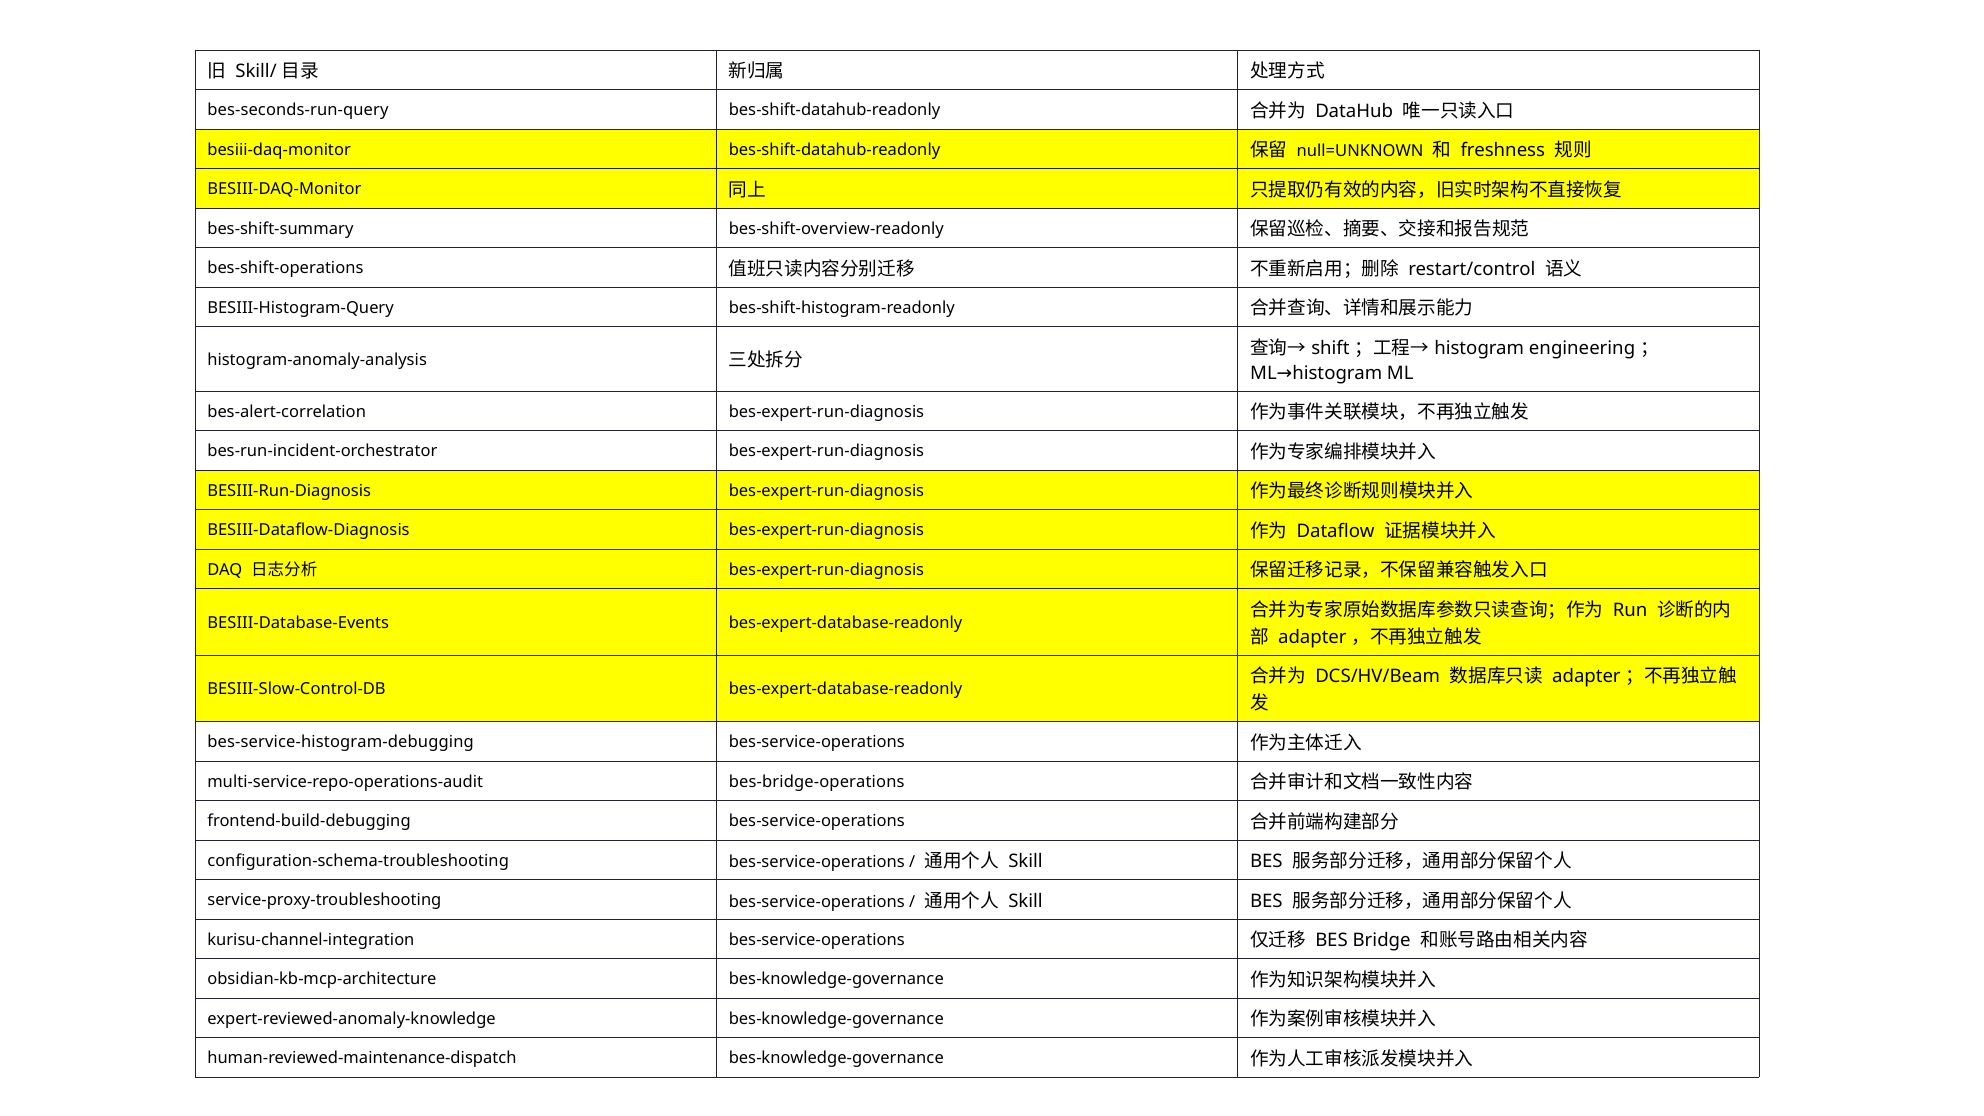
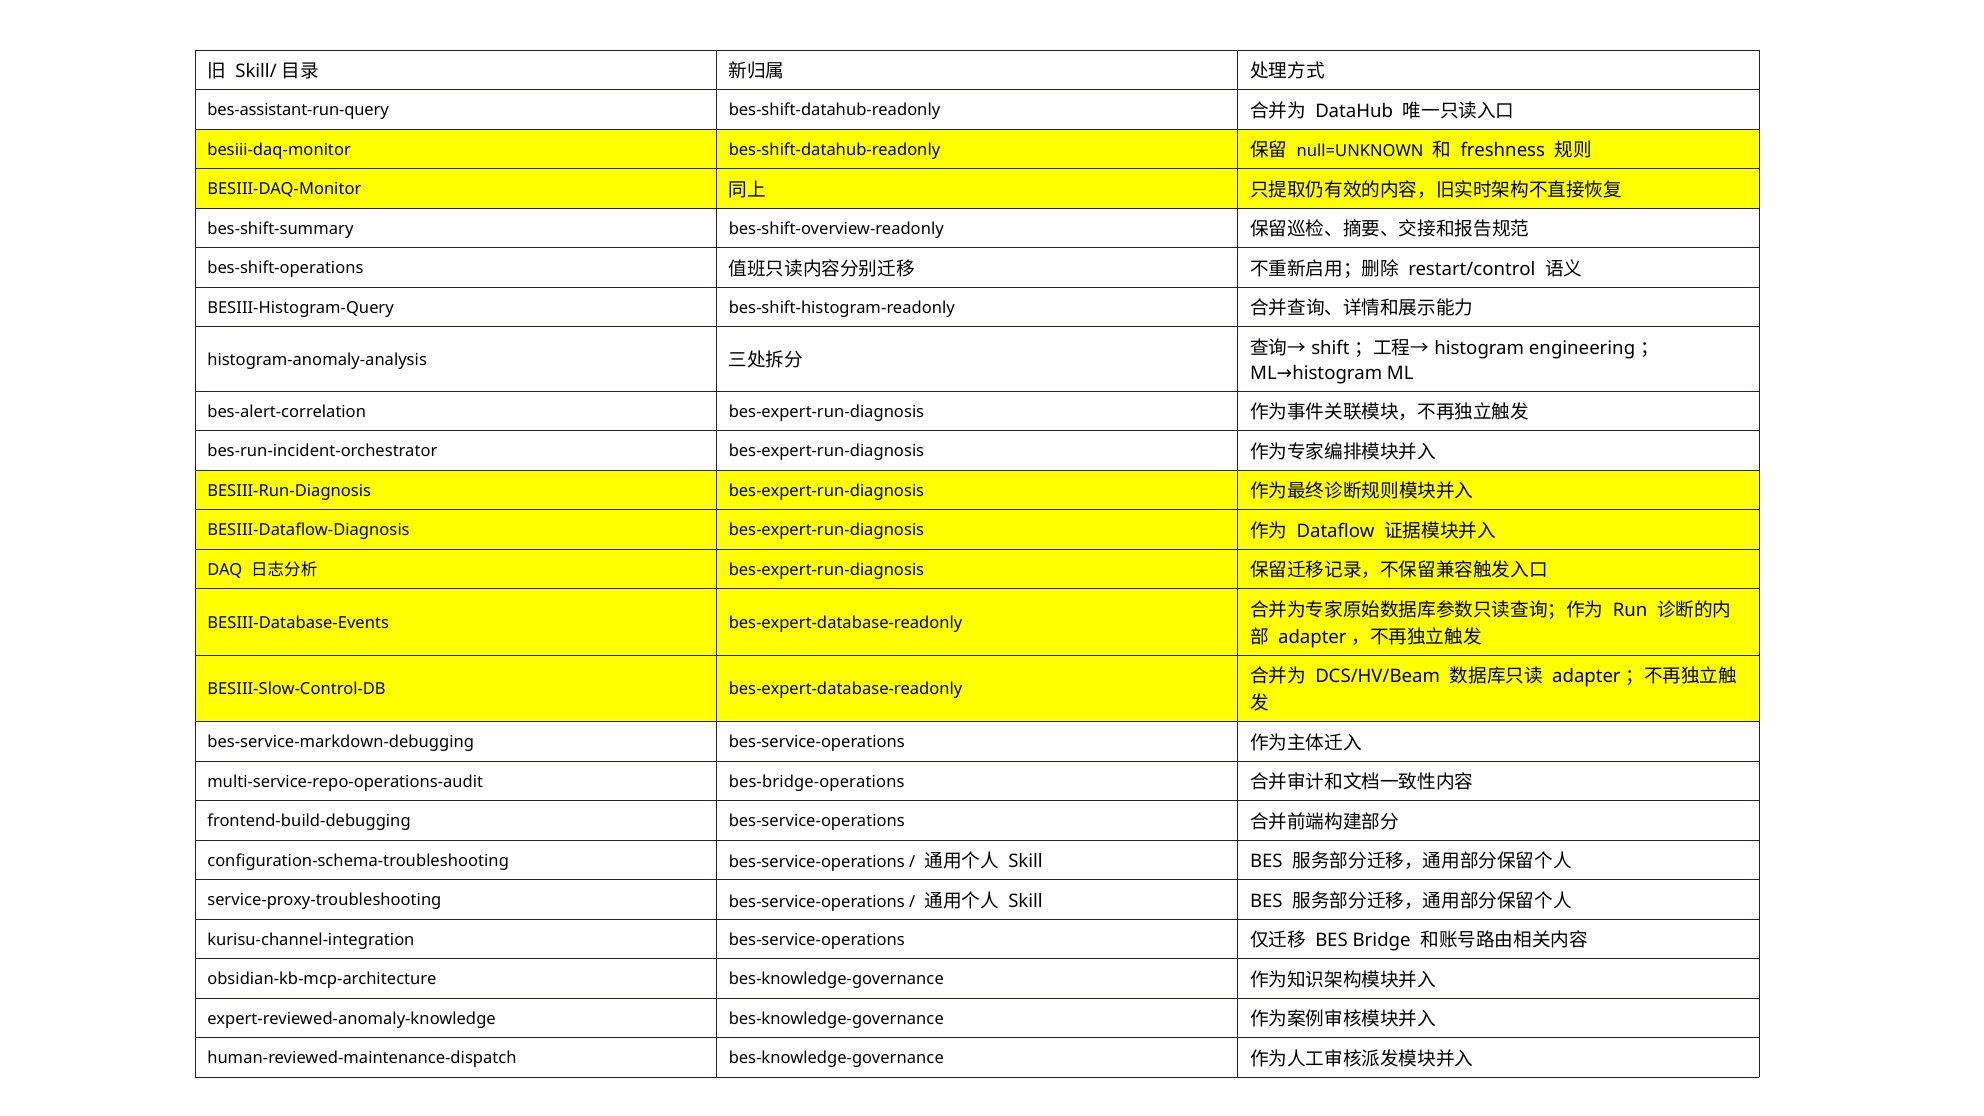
bes-seconds-run-query: bes-seconds-run-query -> bes-assistant-run-query (298, 110)
bes-service-histogram-debugging: bes-service-histogram-debugging -> bes-service-markdown-debugging (341, 742)
